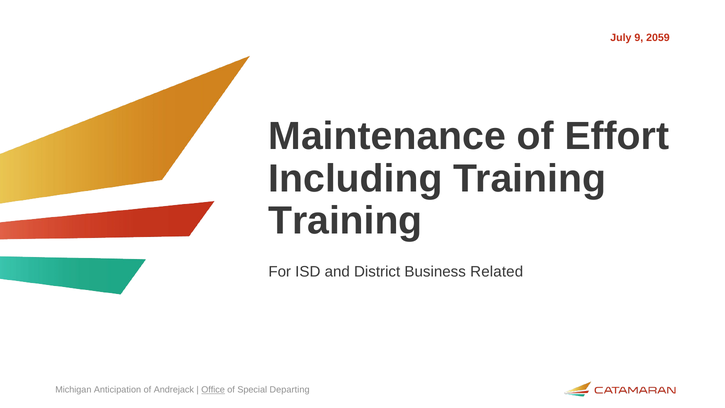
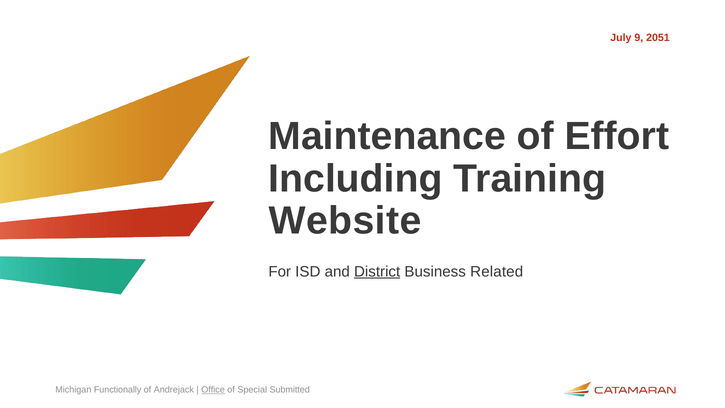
2059: 2059 -> 2051 (658, 38)
Training: Training -> Website (345, 221)
District underline: none -> present (377, 271)
Anticipation: Anticipation -> Functionally (118, 389)
Departing: Departing -> Submitted (290, 389)
